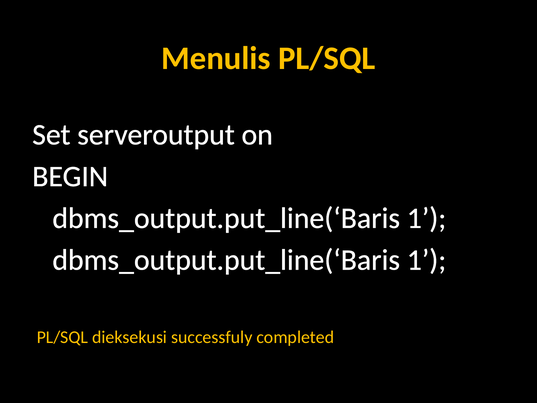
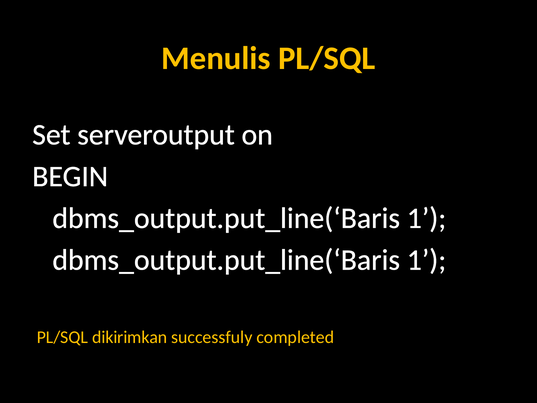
dieksekusi: dieksekusi -> dikirimkan (130, 337)
